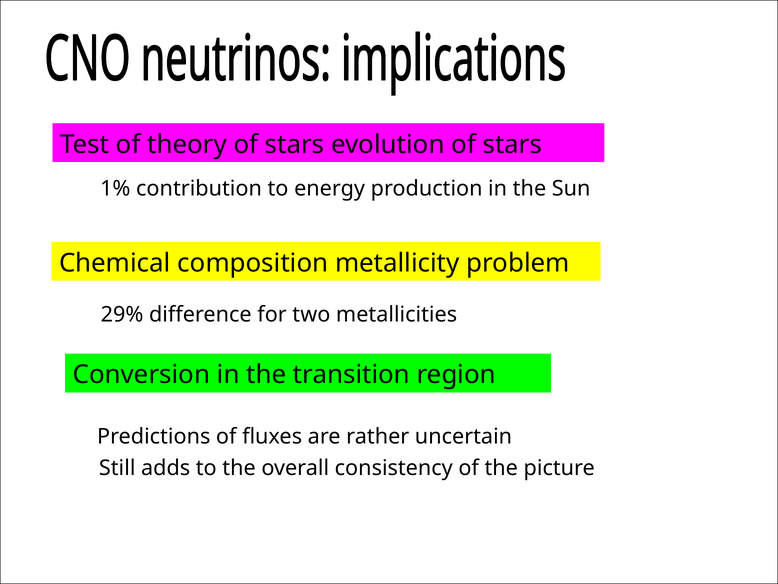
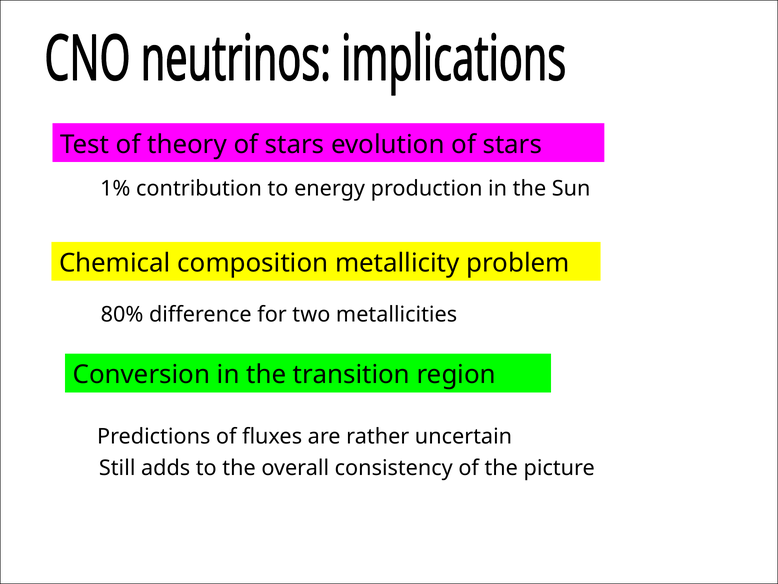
29%: 29% -> 80% (122, 314)
